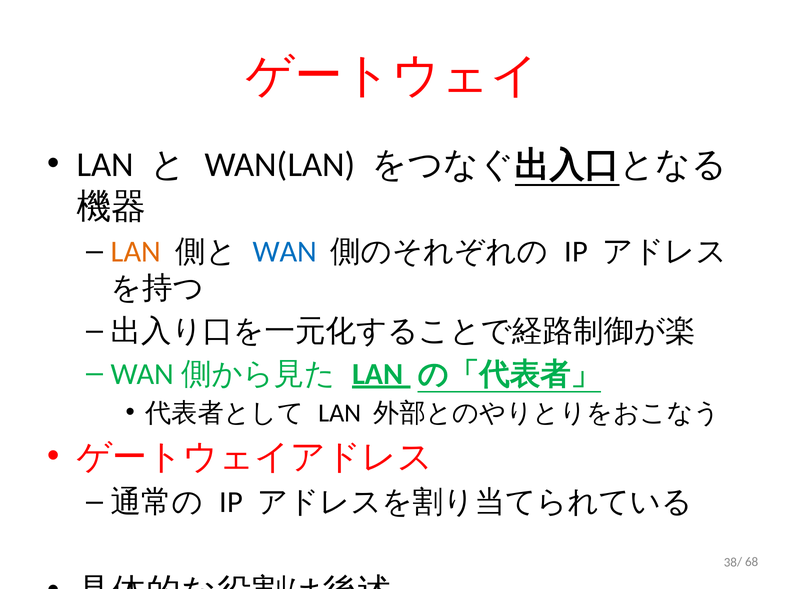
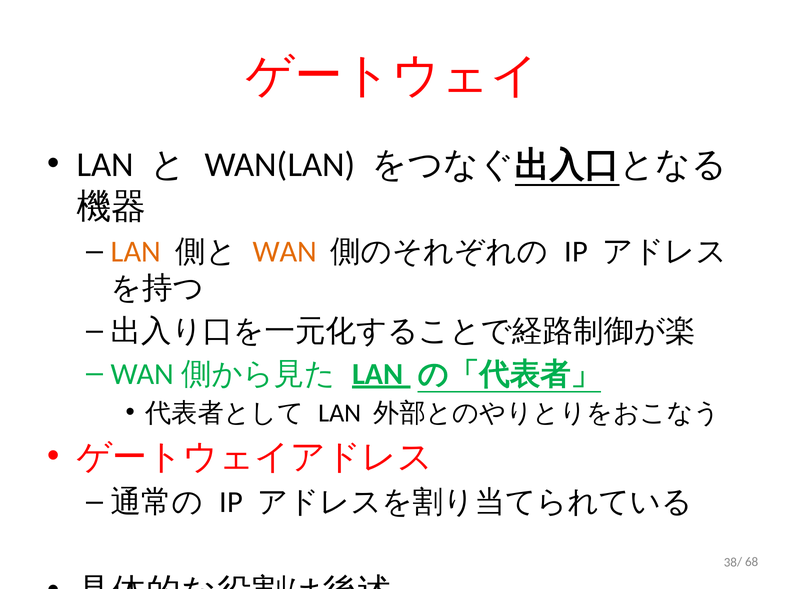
WAN colour: blue -> orange (285, 252)
